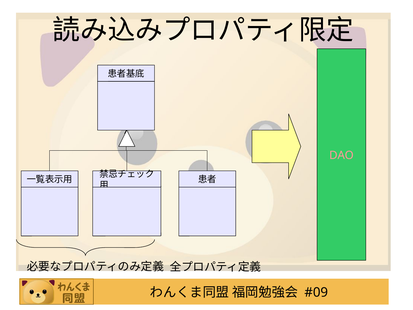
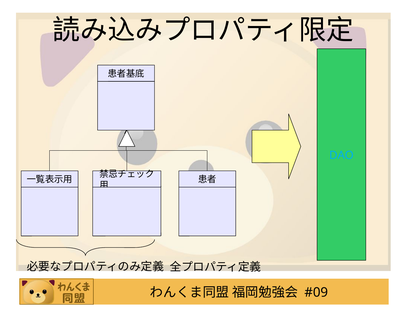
DAO colour: pink -> light blue (341, 155)
